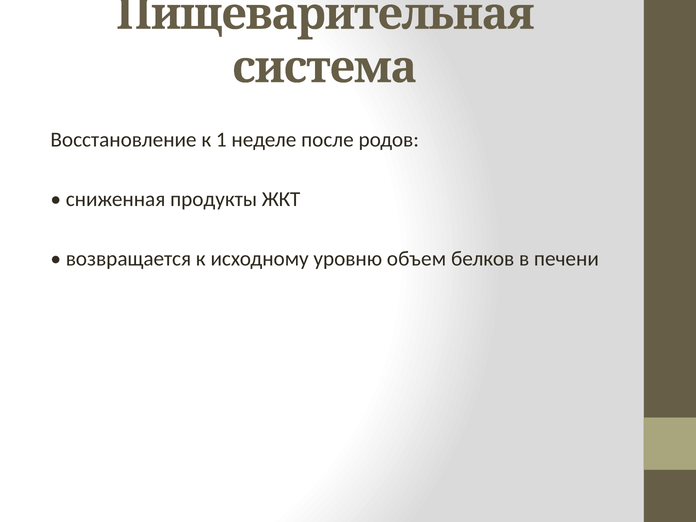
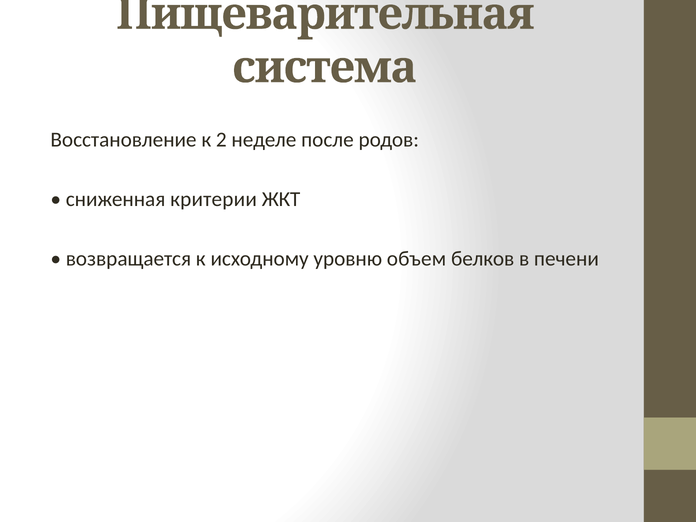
1: 1 -> 2 (221, 140)
продукты: продукты -> критерии (214, 199)
